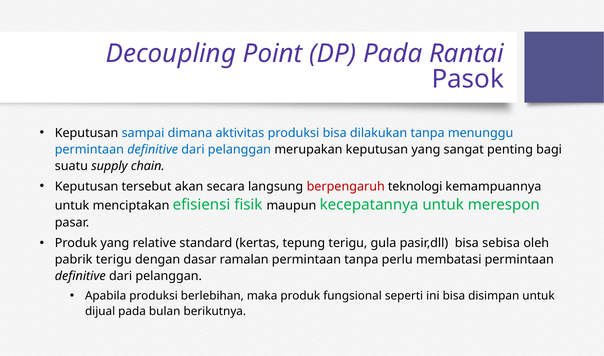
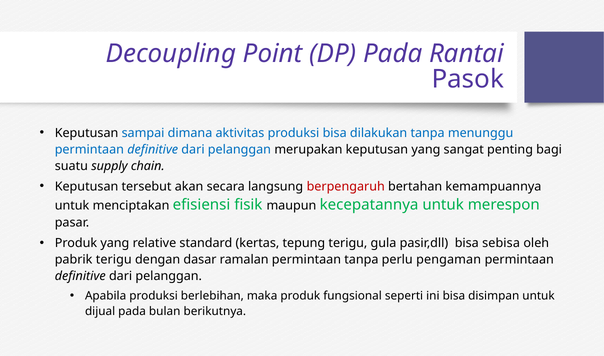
teknologi: teknologi -> bertahan (415, 187)
membatasi: membatasi -> pengaman (449, 260)
